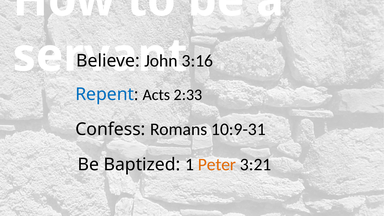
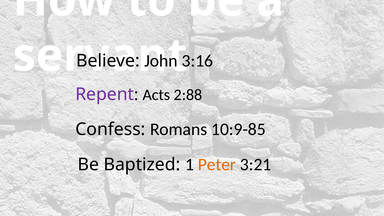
Repent colour: blue -> purple (105, 94)
2:33: 2:33 -> 2:88 (188, 95)
10:9-31: 10:9-31 -> 10:9-85 (238, 129)
